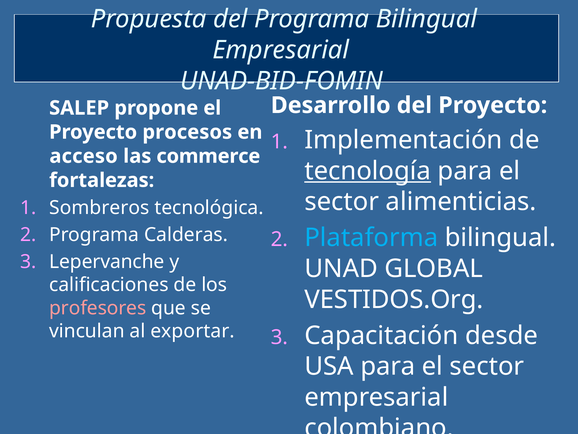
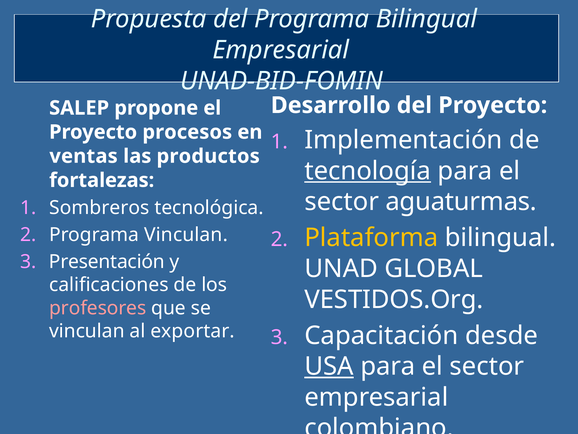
acceso: acceso -> ventas (84, 156)
commerce: commerce -> productos (208, 156)
alimenticias: alimenticias -> aguaturmas (461, 202)
Programa Calderas: Calderas -> Vinculan (186, 234)
Plataforma colour: light blue -> yellow (371, 238)
Lepervanche: Lepervanche -> Presentación (107, 261)
USA underline: none -> present (329, 366)
